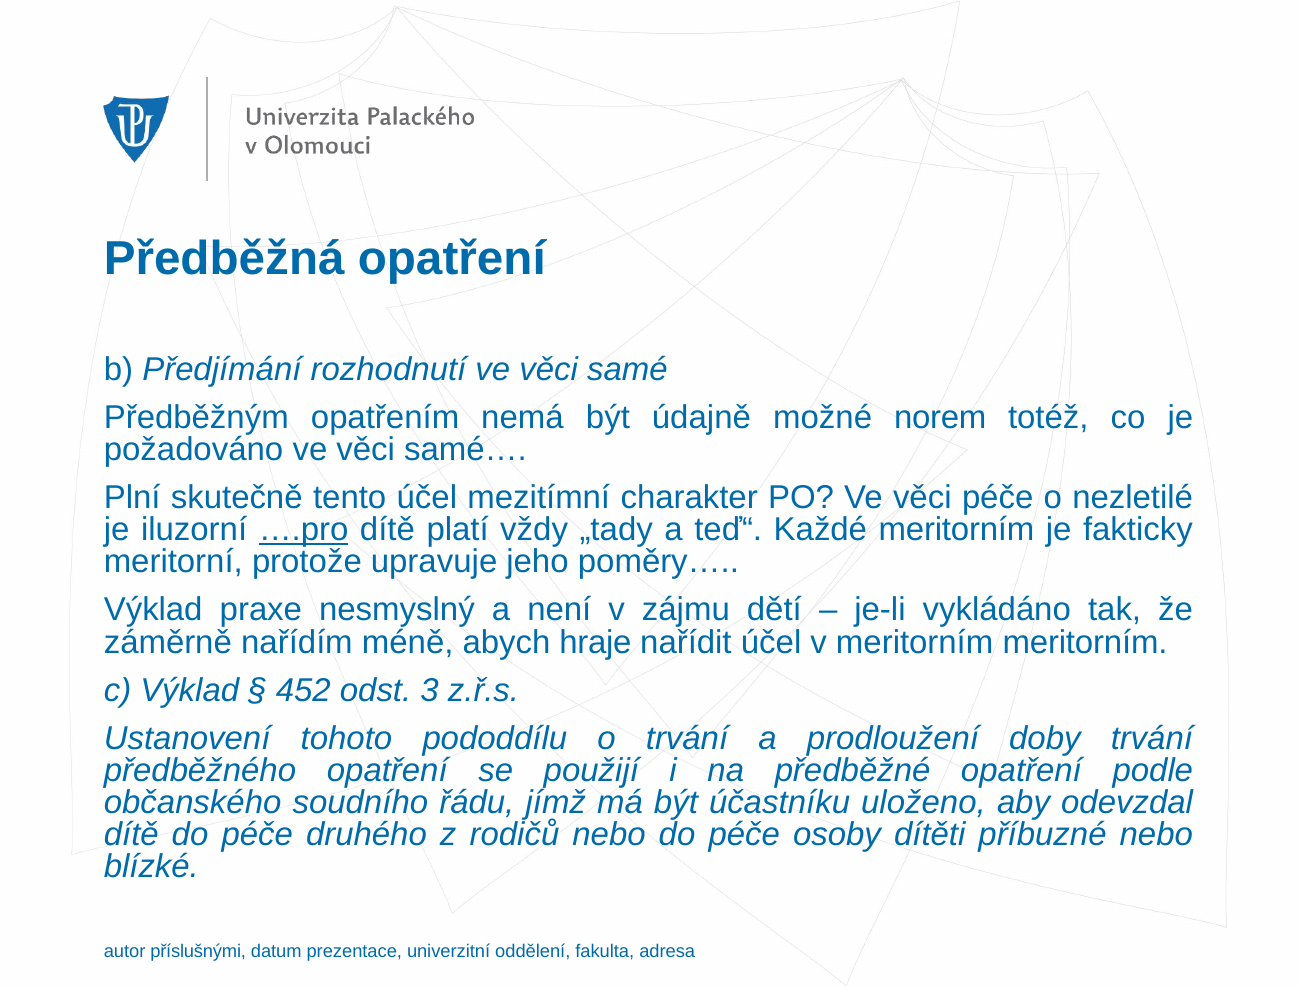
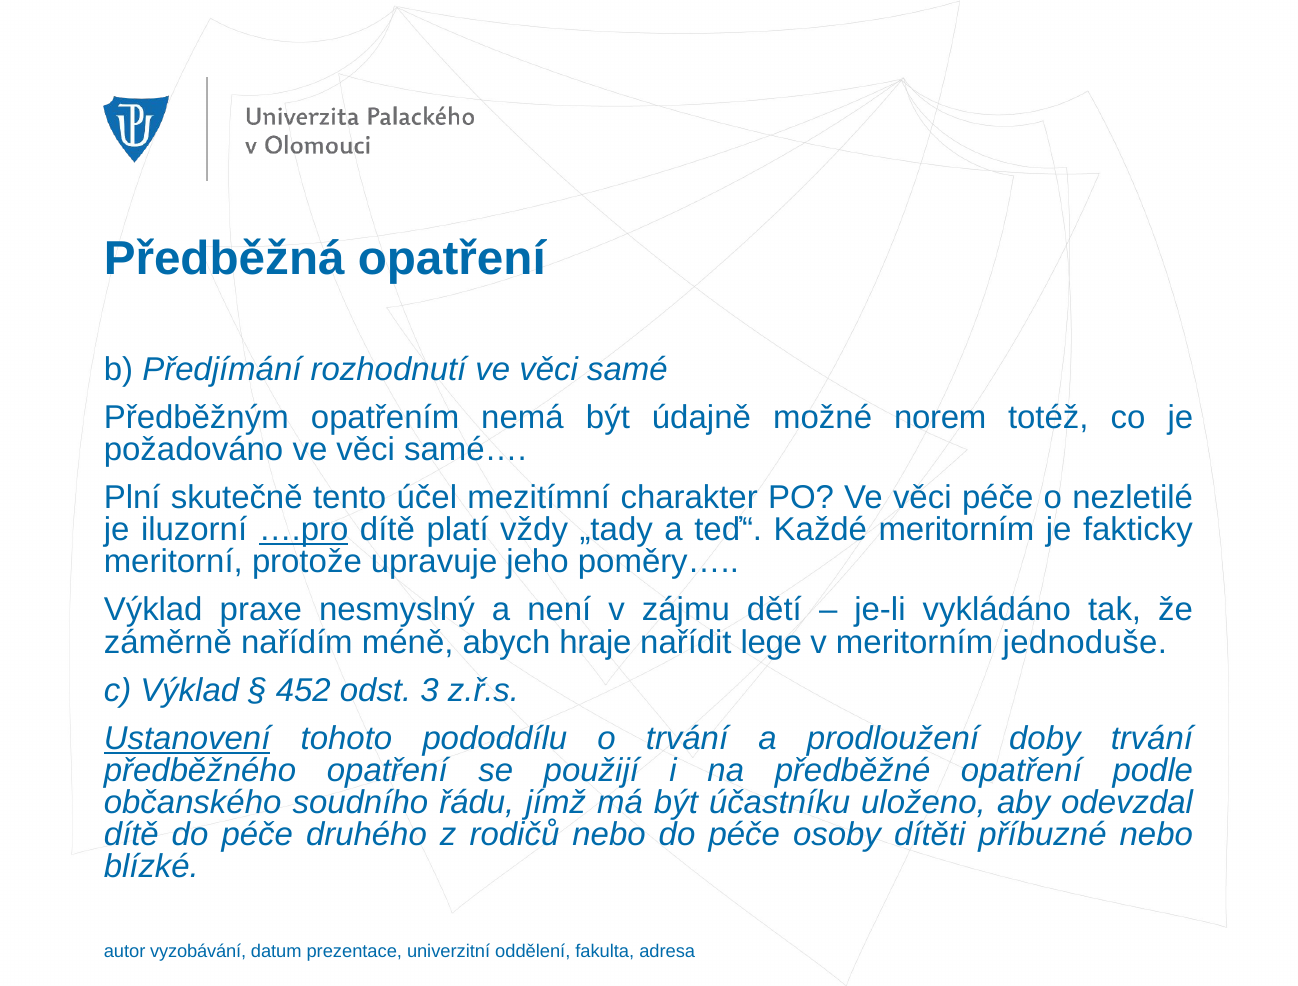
nařídit účel: účel -> lege (771, 643)
meritorním meritorním: meritorním -> jednoduše (1085, 643)
Ustanovení underline: none -> present (187, 739)
příslušnými: příslušnými -> vyzobávání (198, 952)
